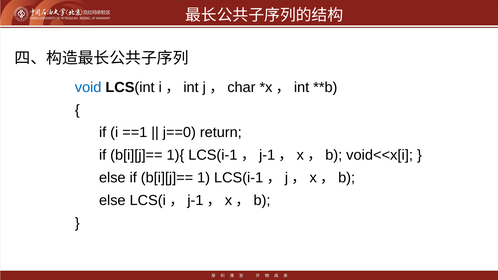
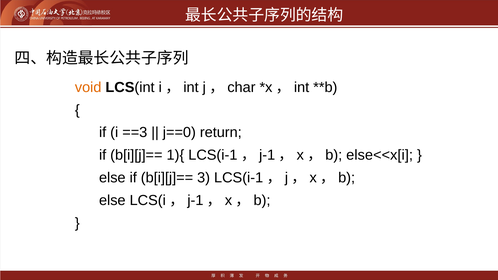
void colour: blue -> orange (88, 87)
==1: ==1 -> ==3 (135, 133)
void<<x[i: void<<x[i -> else<<x[i (380, 155)
1: 1 -> 3 (204, 178)
